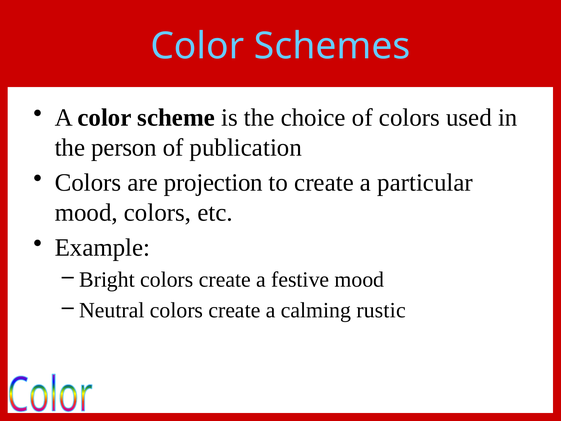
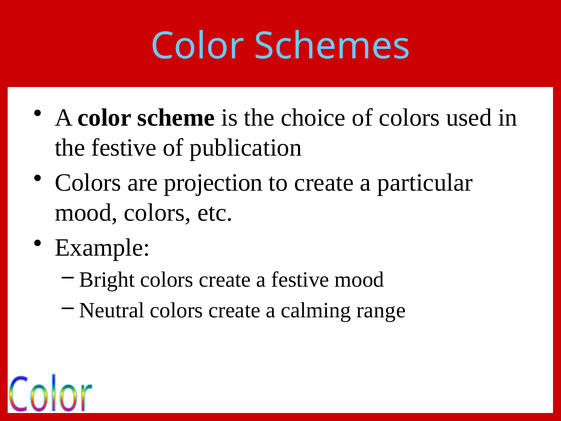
the person: person -> festive (124, 148)
rustic: rustic -> range (381, 310)
